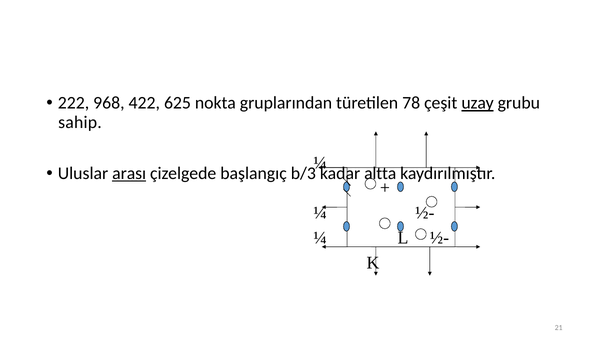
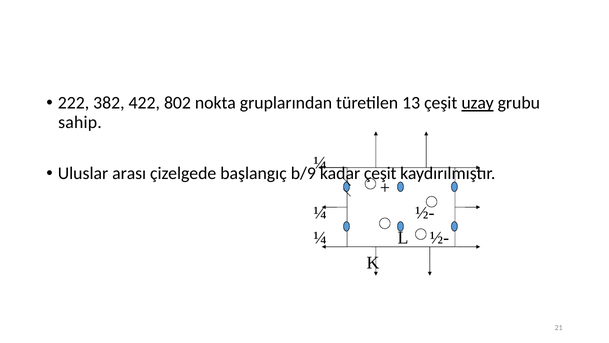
968: 968 -> 382 (109, 103)
625: 625 -> 802 (177, 103)
78: 78 -> 13 (411, 103)
arası underline: present -> none (129, 173)
b/3: b/3 -> b/9 (303, 173)
kadar altta: altta -> çeşit (380, 173)
